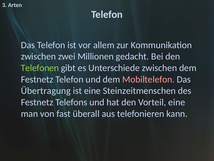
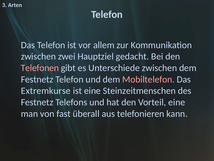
Millionen: Millionen -> Hauptziel (96, 56)
Telefonen colour: light green -> pink (40, 68)
Übertragung: Übertragung -> Extremkurse (46, 91)
